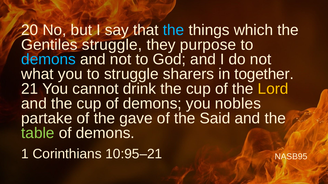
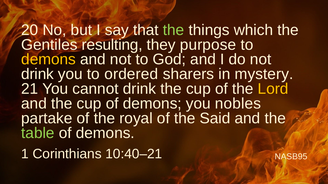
the colour: light blue -> light green (174, 30)
Gentiles struggle: struggle -> resulting (112, 45)
demons colour: light blue -> yellow (49, 60)
what: what -> drink (37, 74)
to struggle: struggle -> ordered (131, 74)
together: together -> mystery (264, 74)
gave: gave -> royal (136, 119)
10:95–21: 10:95–21 -> 10:40–21 (134, 154)
